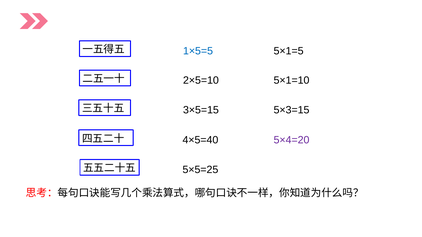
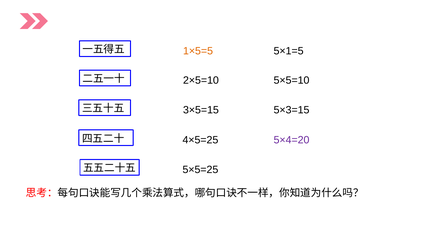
1×5=5 colour: blue -> orange (198, 51)
5×1=10: 5×1=10 -> 5×5=10 (292, 81)
4×5=40: 4×5=40 -> 4×5=25 (200, 140)
